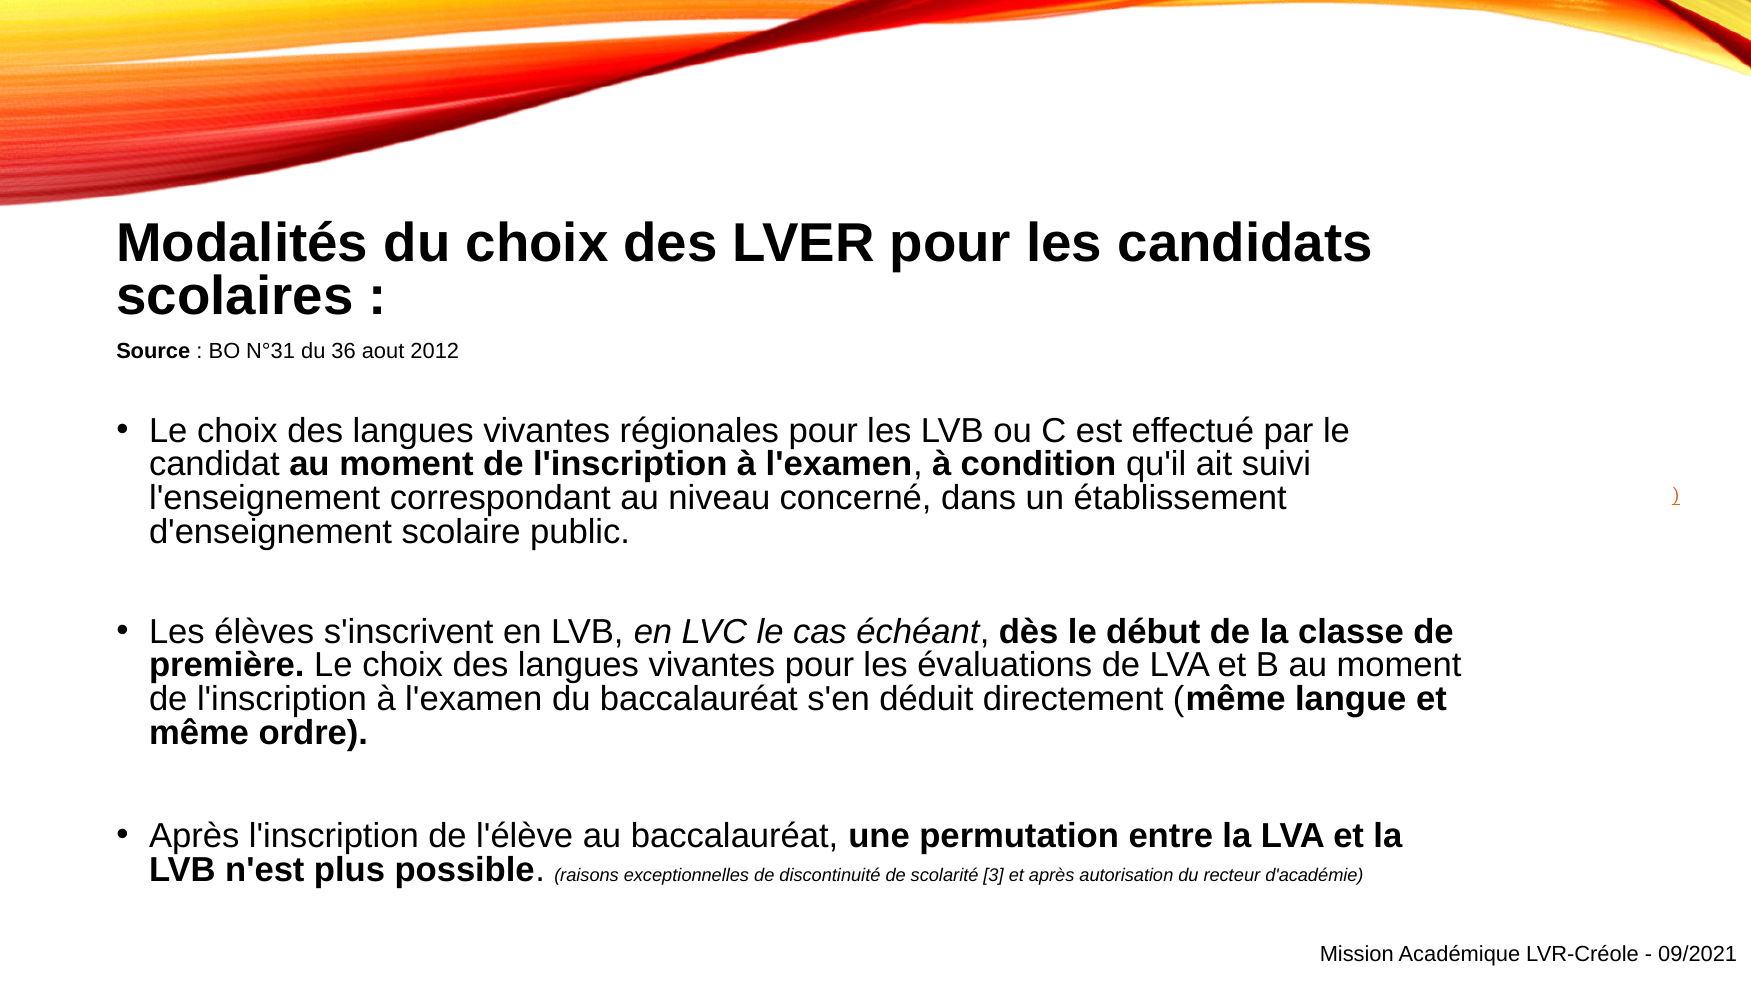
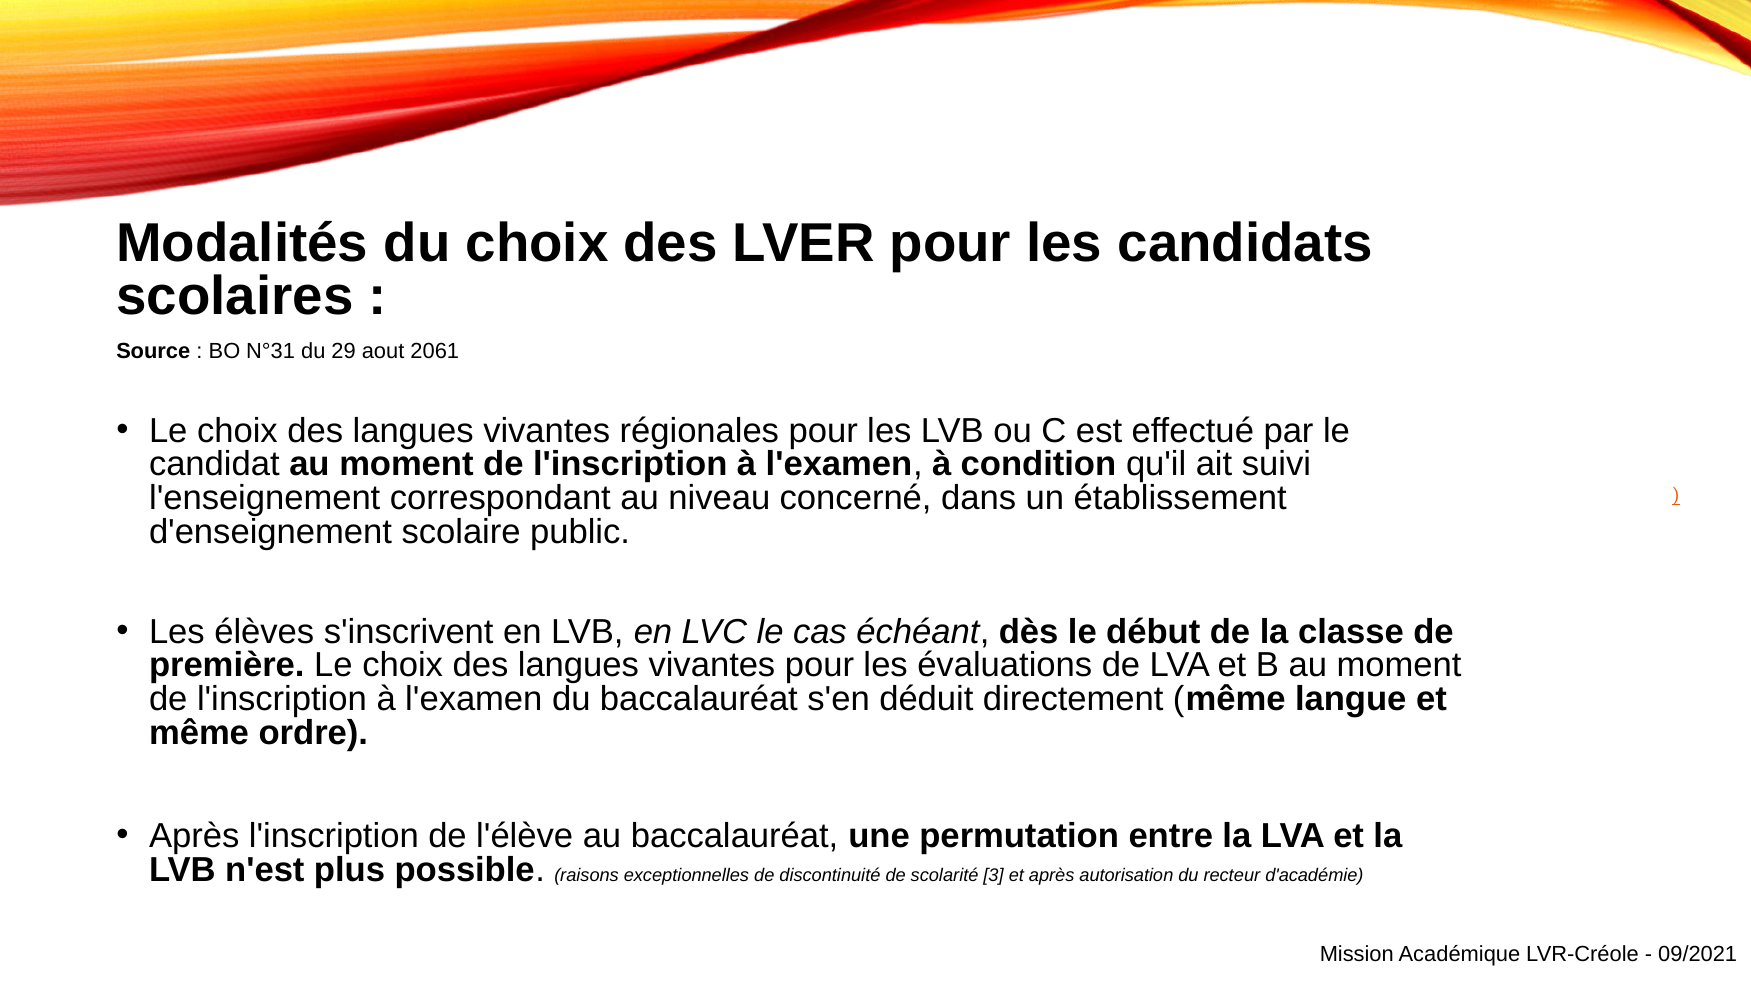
36: 36 -> 29 (344, 351)
2012: 2012 -> 2061 (435, 351)
